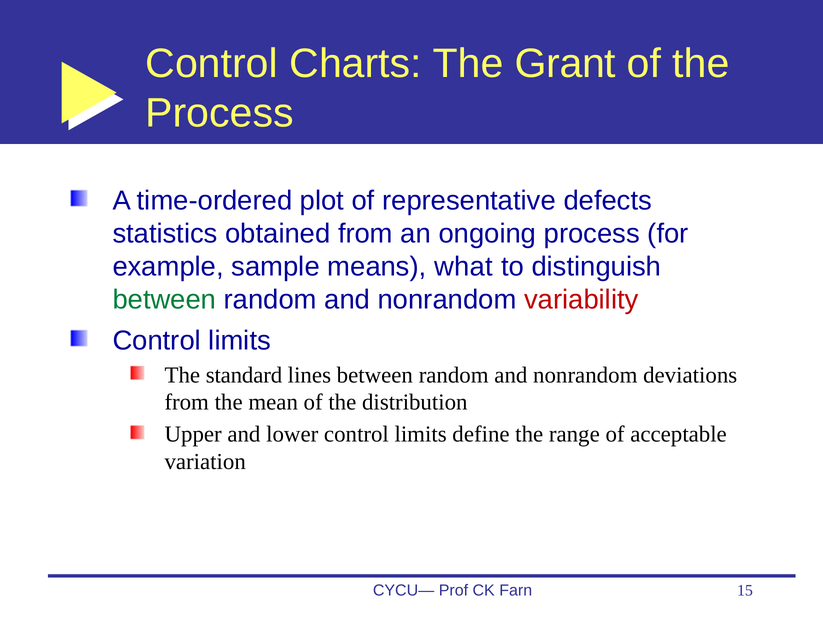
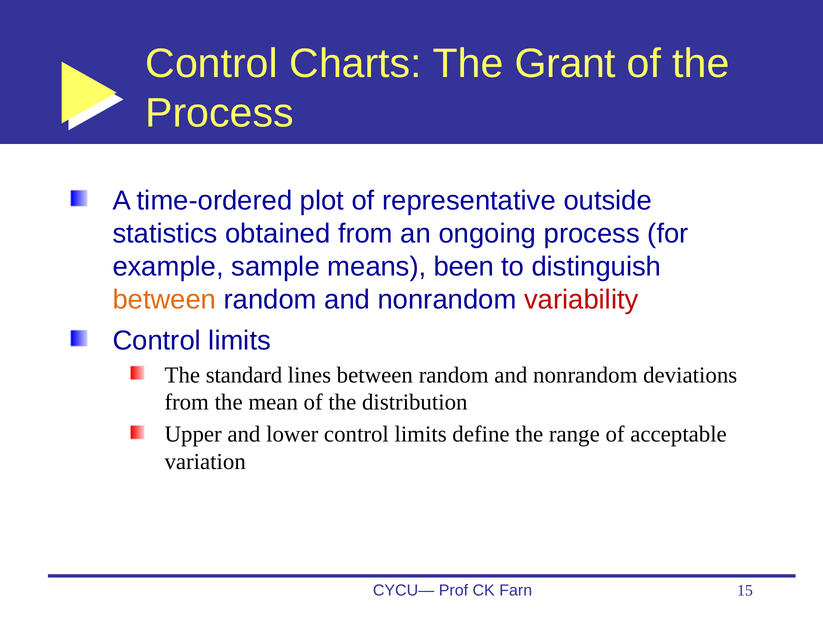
defects: defects -> outside (608, 201)
what: what -> been (464, 267)
between colour: green -> orange (164, 300)
